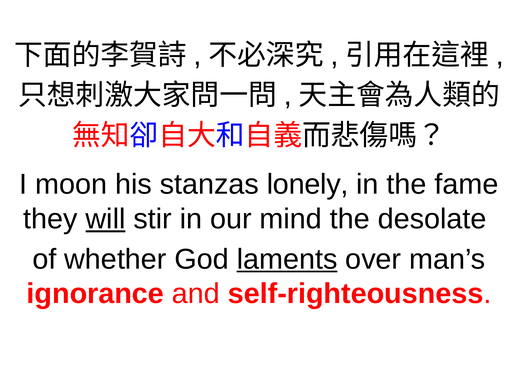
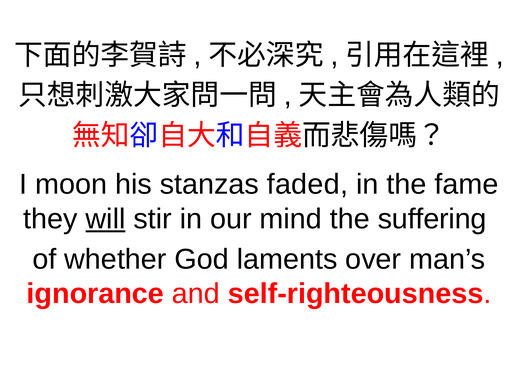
lonely: lonely -> faded (307, 185)
desolate: desolate -> suffering (432, 219)
laments underline: present -> none (287, 260)
